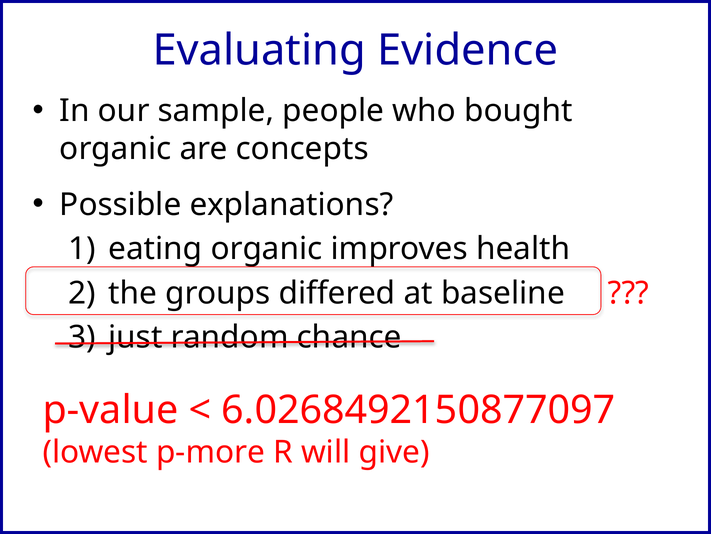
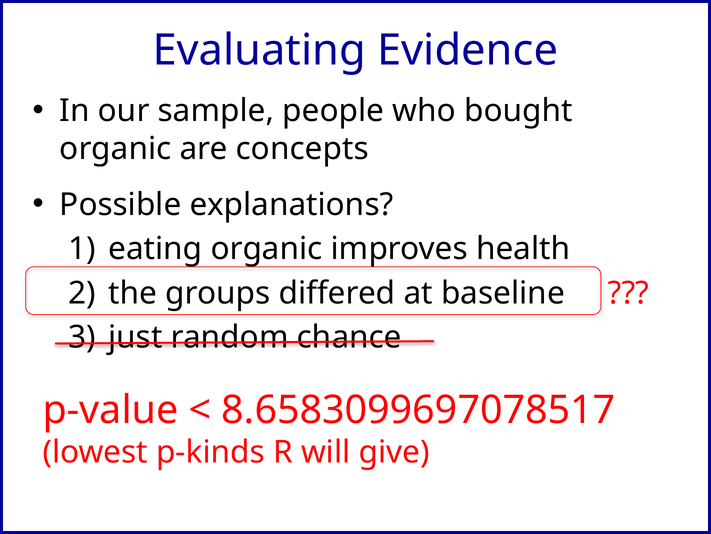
6.0268492150877097: 6.0268492150877097 -> 8.6583099697078517 (418, 410)
p-more: p-more -> p-kinds (210, 452)
